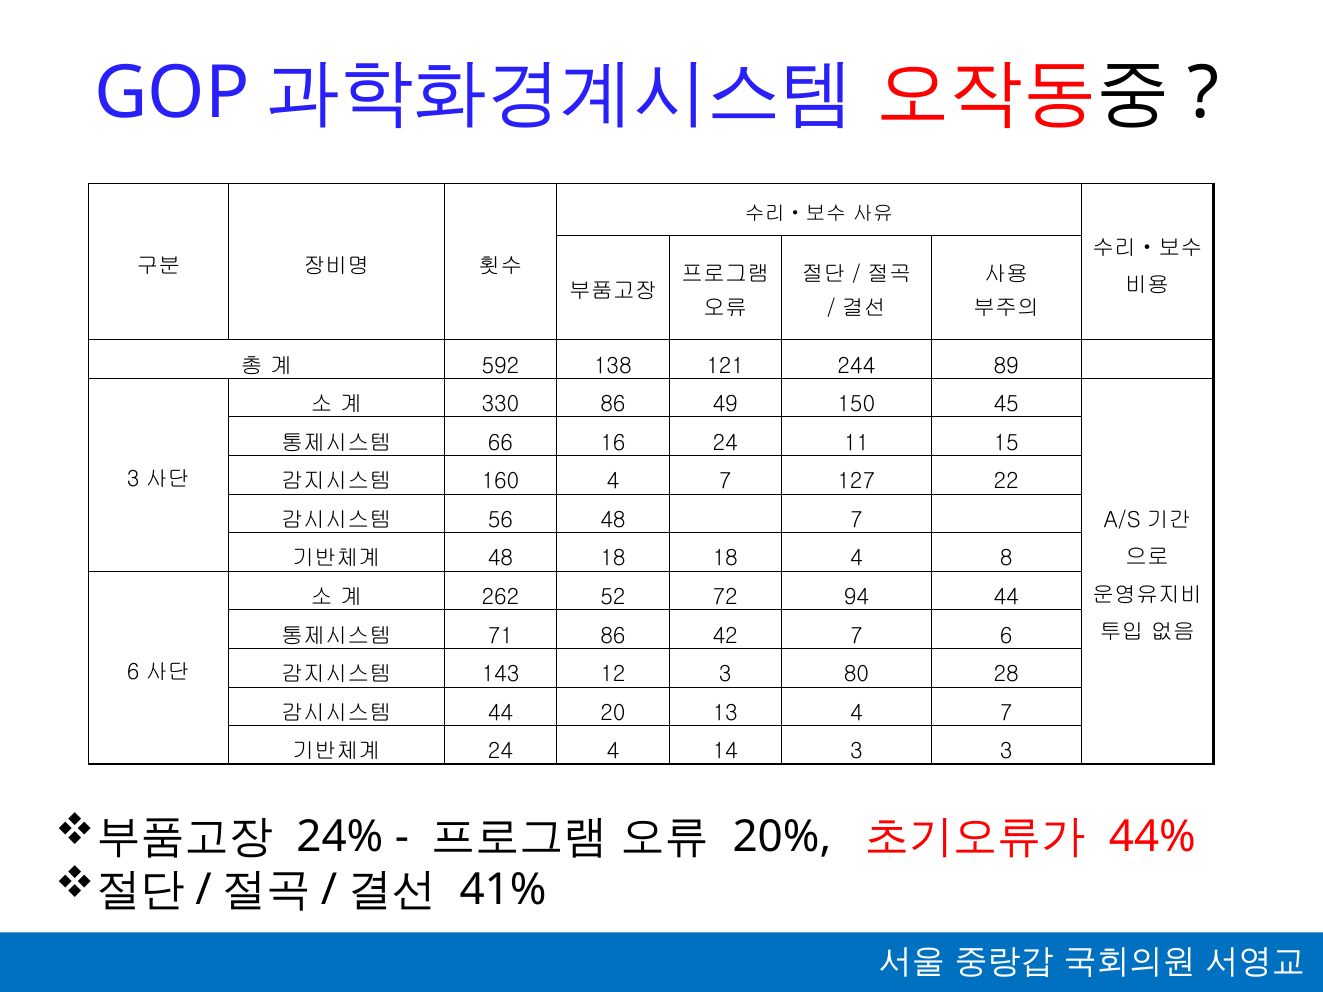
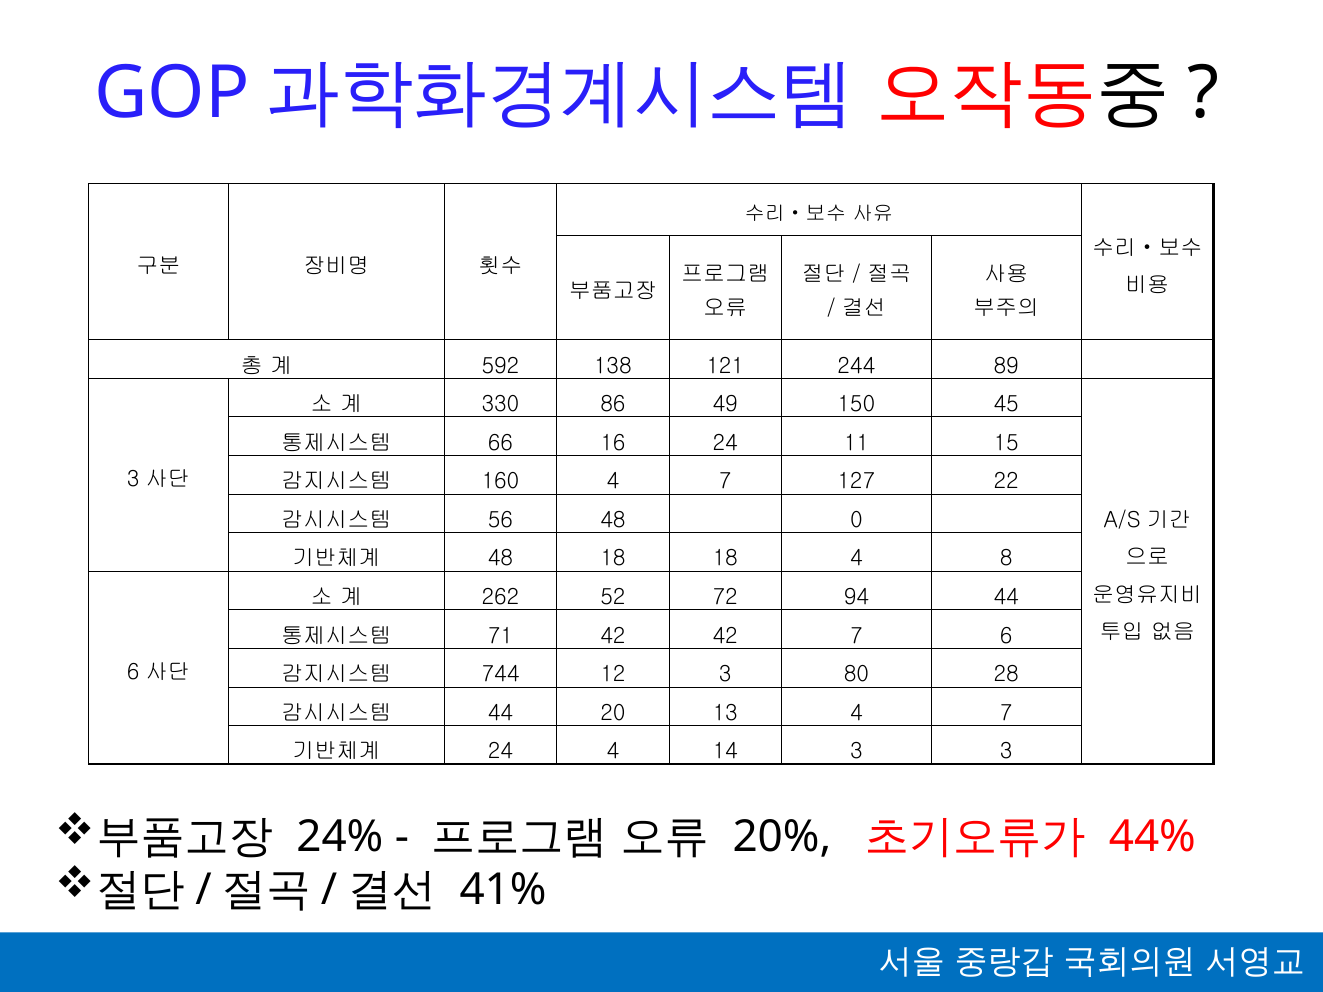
48 7: 7 -> 0 (856, 520)
71 86: 86 -> 42 (613, 636)
143: 143 -> 744 (501, 675)
